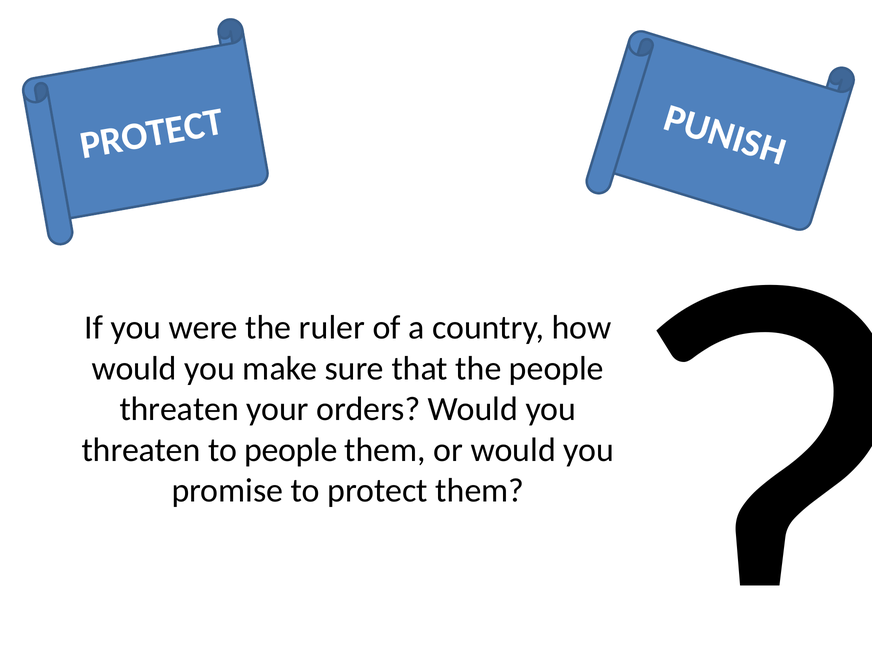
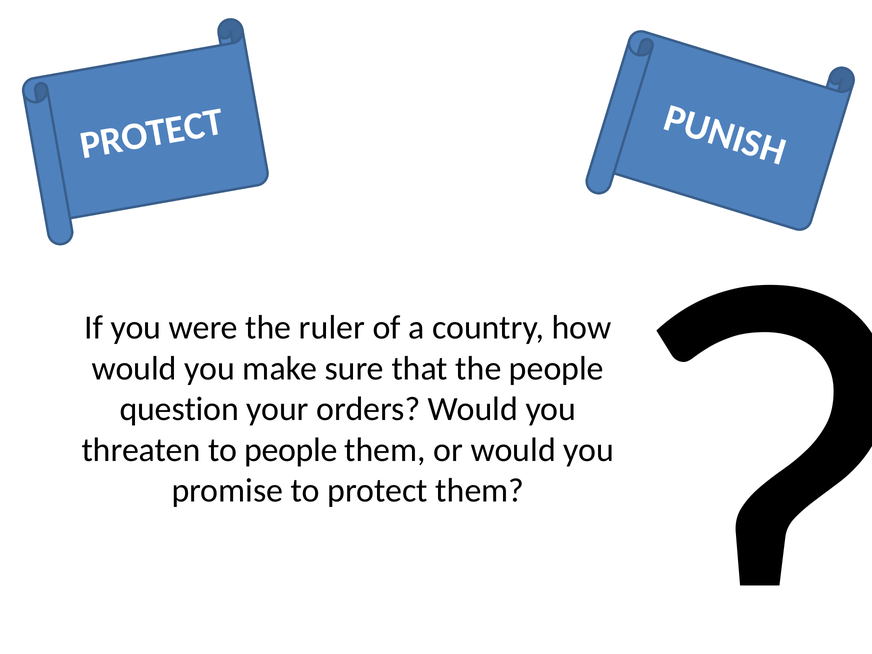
threaten: threaten -> question (179, 409)
